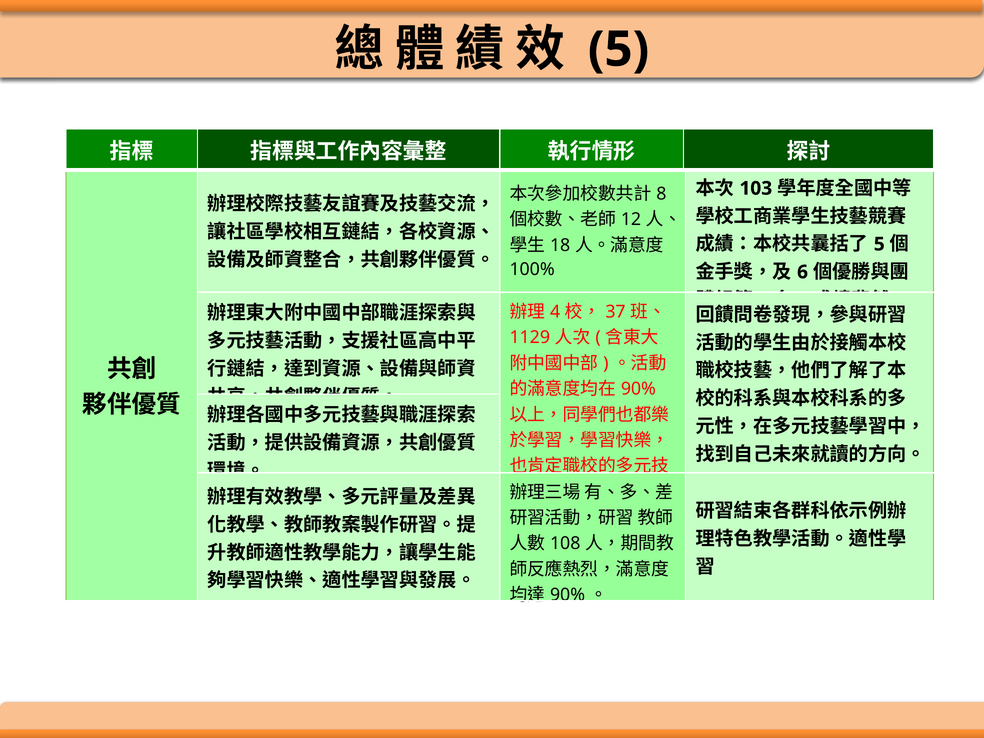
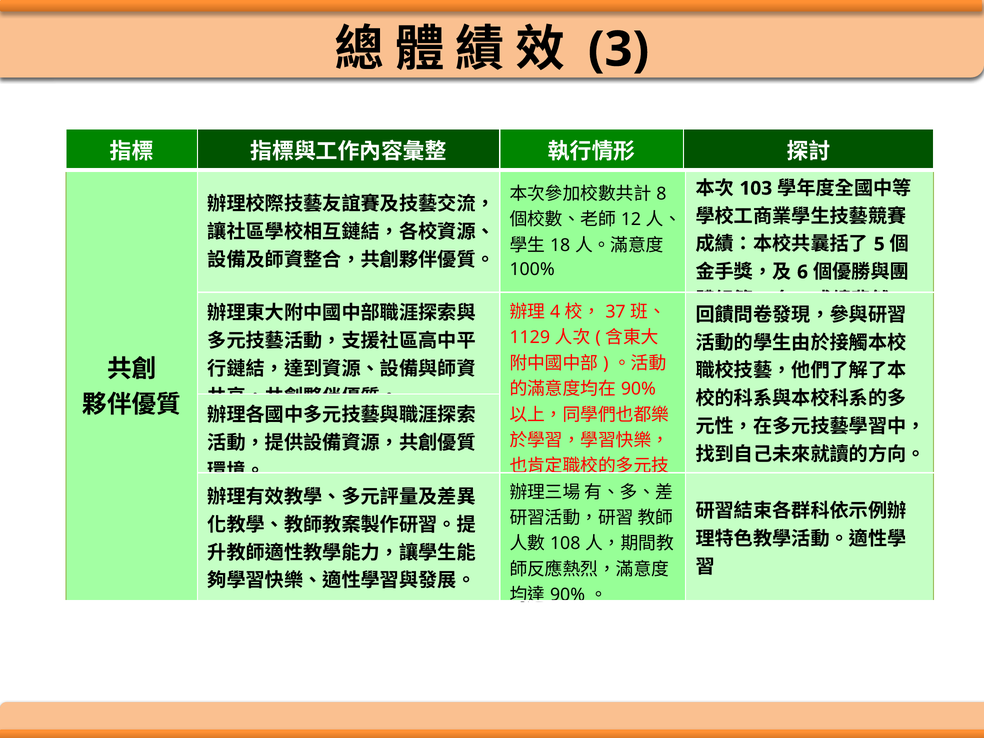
5: 5 -> 3 (619, 50)
